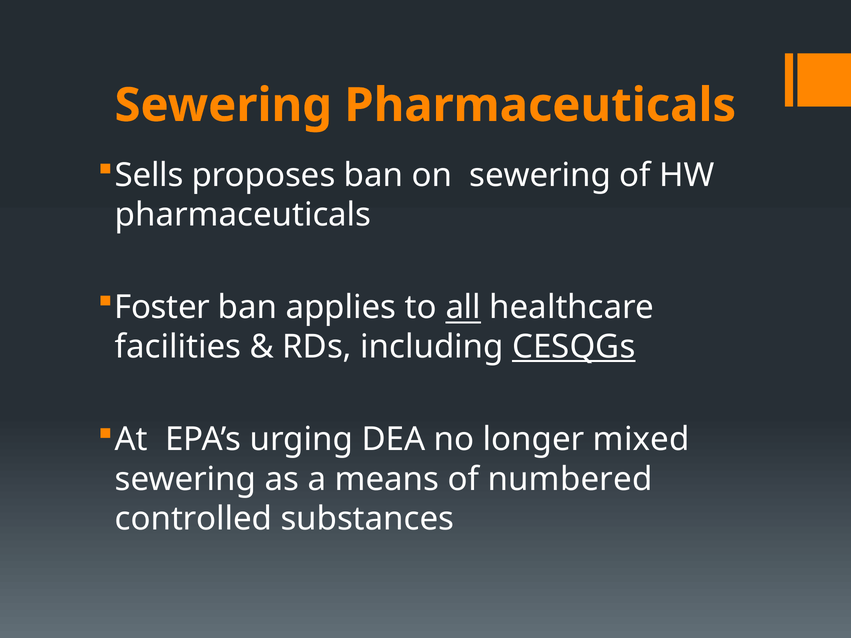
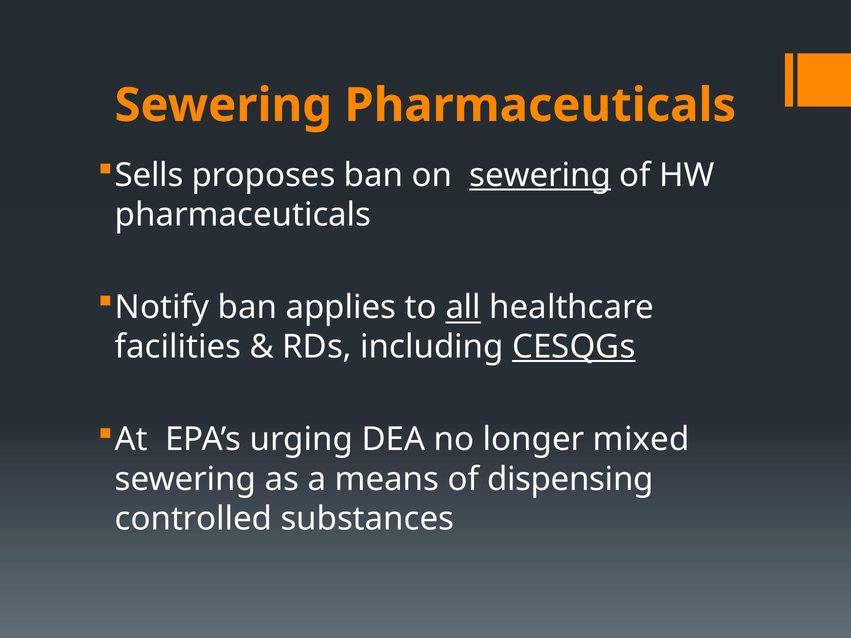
sewering underline: none -> present (540, 175)
Foster: Foster -> Notify (162, 307)
numbered: numbered -> dispensing (570, 479)
